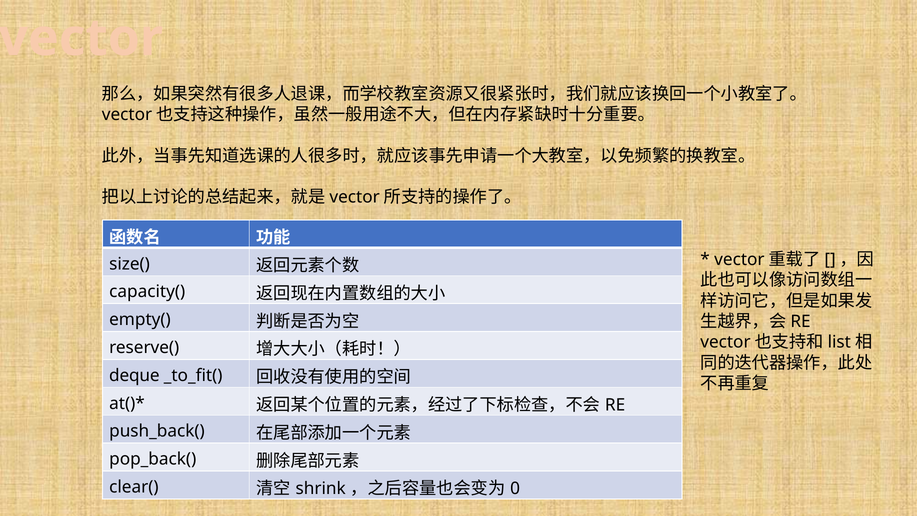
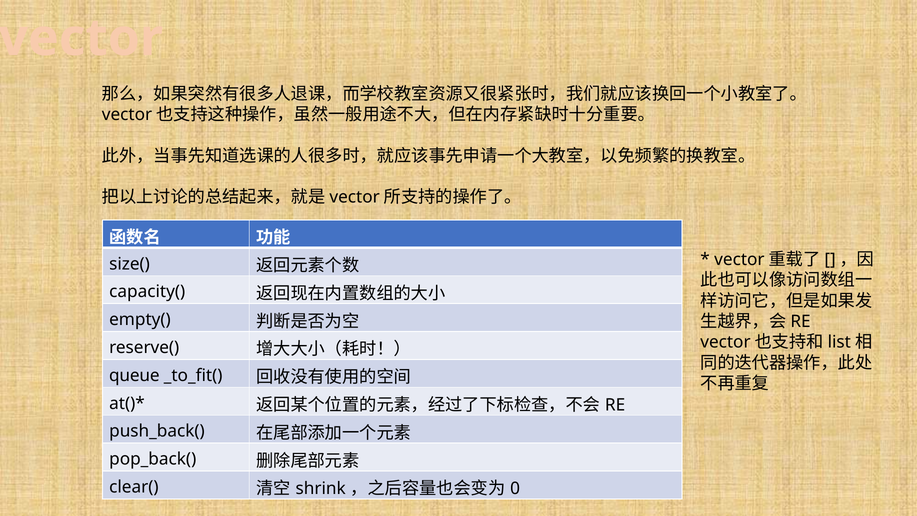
deque: deque -> queue (134, 375)
